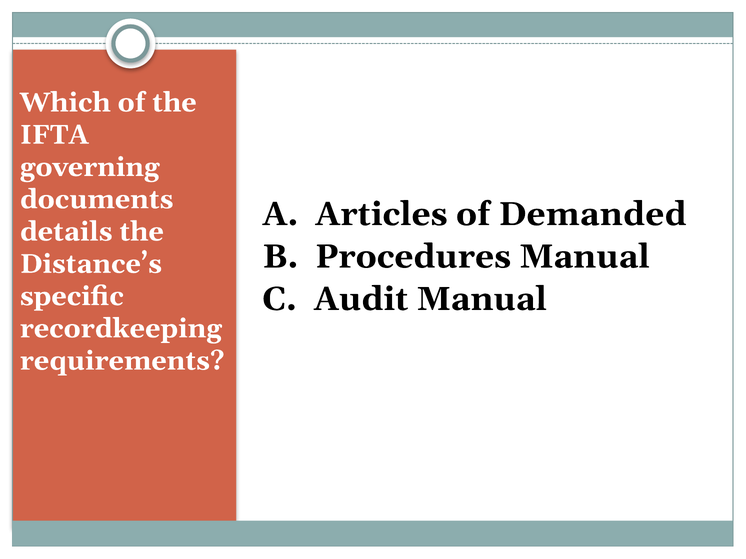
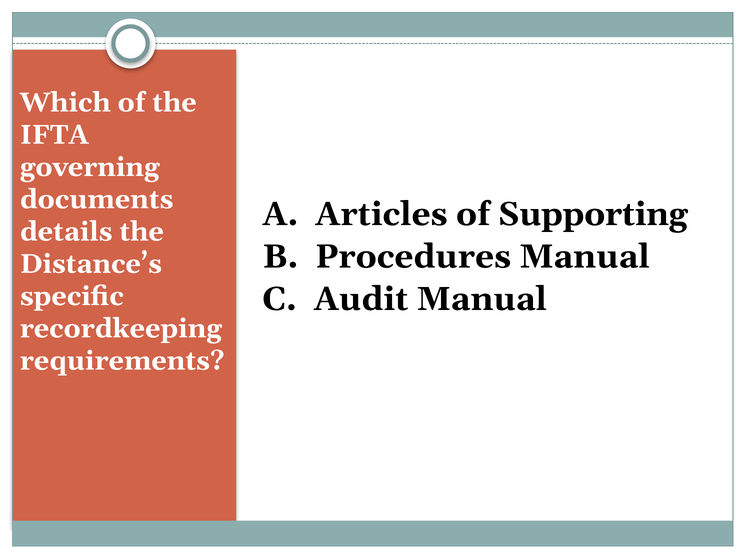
Demanded: Demanded -> Supporting (593, 214)
